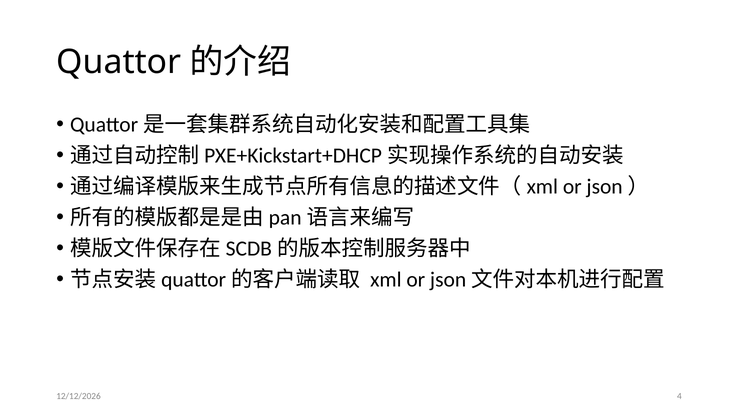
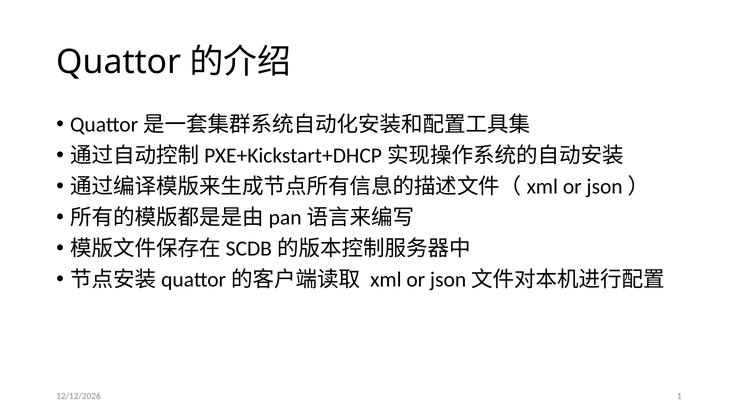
4: 4 -> 1 (679, 396)
